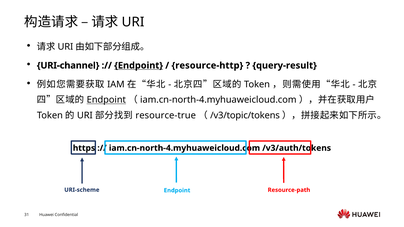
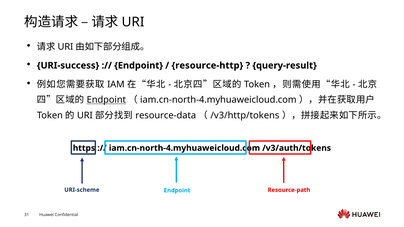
URI-channel: URI-channel -> URI-success (68, 66)
Endpoint underline: present -> none (139, 66)
resource-true: resource-true -> resource-data (166, 116)
/v3/topic/tokens: /v3/topic/tokens -> /v3/http/tokens (245, 116)
